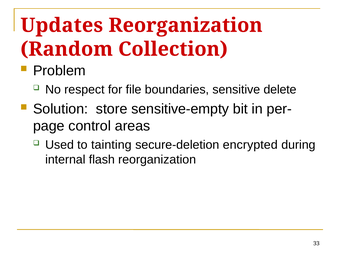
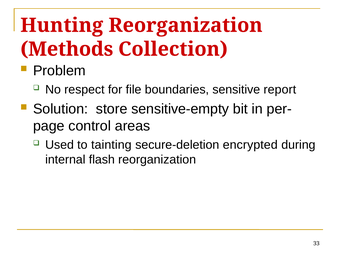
Updates: Updates -> Hunting (62, 25)
Random: Random -> Methods (67, 49)
delete: delete -> report (280, 90)
